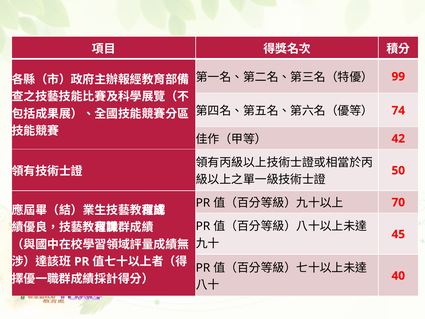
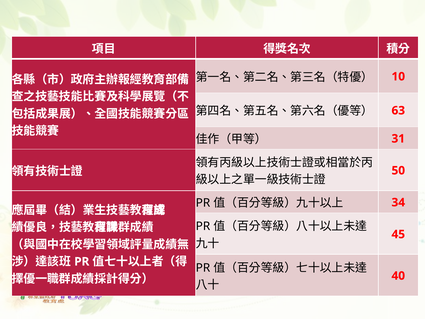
99: 99 -> 10 (398, 77)
74: 74 -> 63 (398, 110)
42: 42 -> 31 (398, 139)
70: 70 -> 34 (398, 202)
